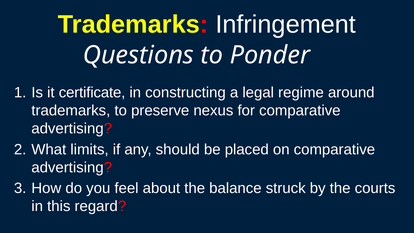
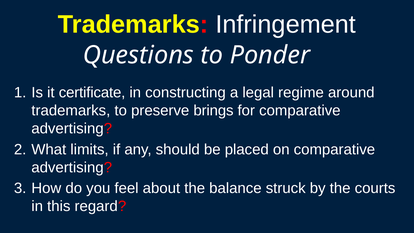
nexus: nexus -> brings (213, 111)
